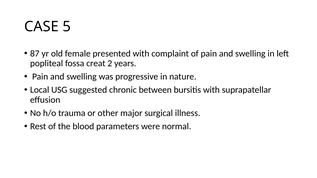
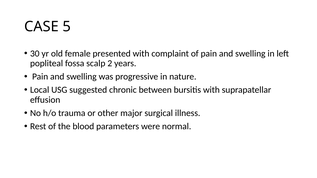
87: 87 -> 30 (35, 54)
creat: creat -> scalp (96, 64)
